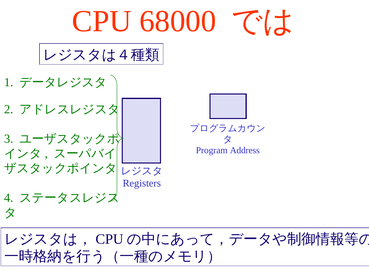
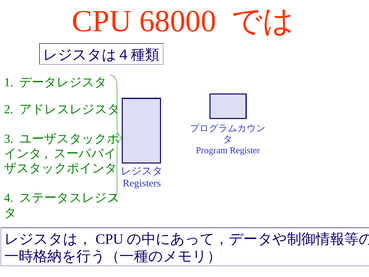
Address: Address -> Register (245, 150)
